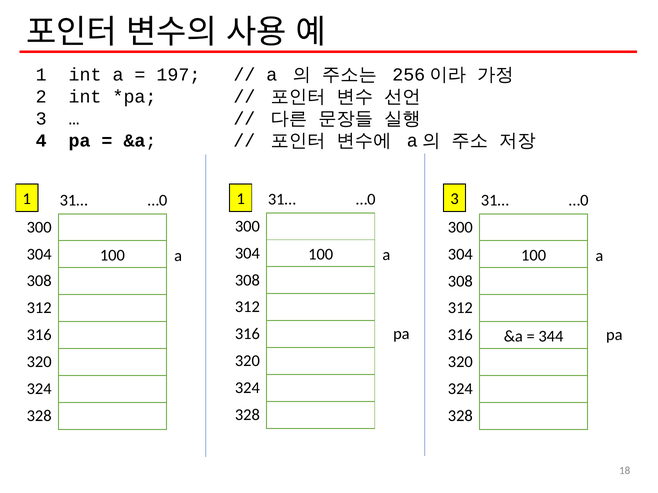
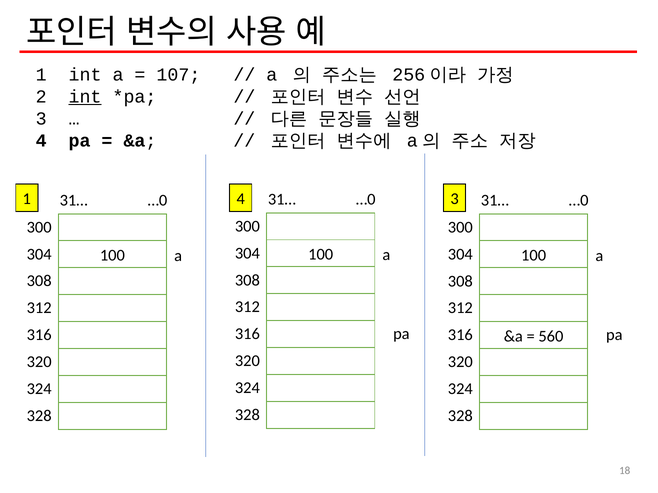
197: 197 -> 107 (178, 75)
int underline: none -> present (85, 97)
1 1: 1 -> 4 (241, 199)
344: 344 -> 560 (551, 337)
